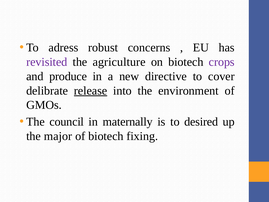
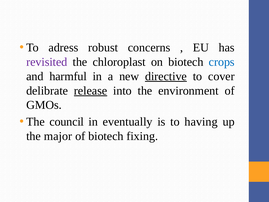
agriculture: agriculture -> chloroplast (119, 62)
crops colour: purple -> blue (222, 62)
produce: produce -> harmful (68, 76)
directive underline: none -> present (166, 76)
maternally: maternally -> eventually (128, 122)
desired: desired -> having (201, 122)
